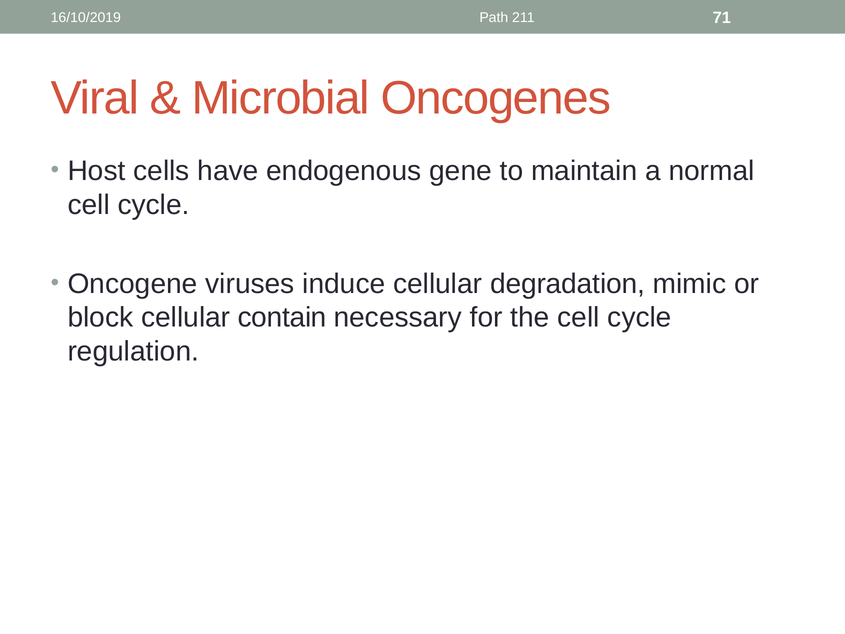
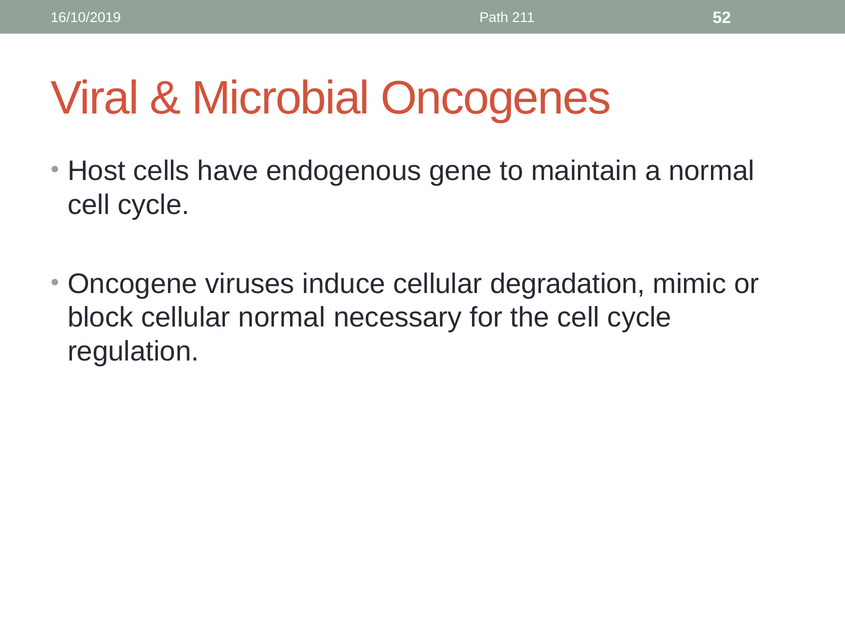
71: 71 -> 52 (722, 18)
cellular contain: contain -> normal (282, 317)
